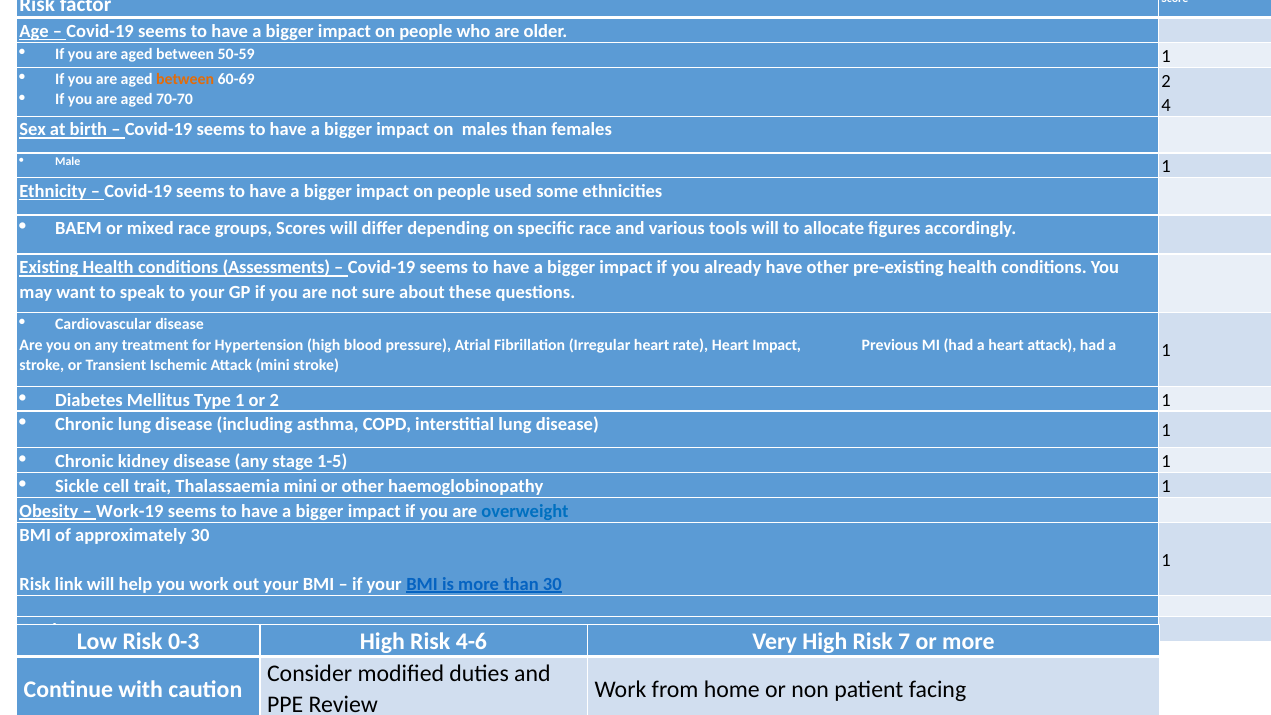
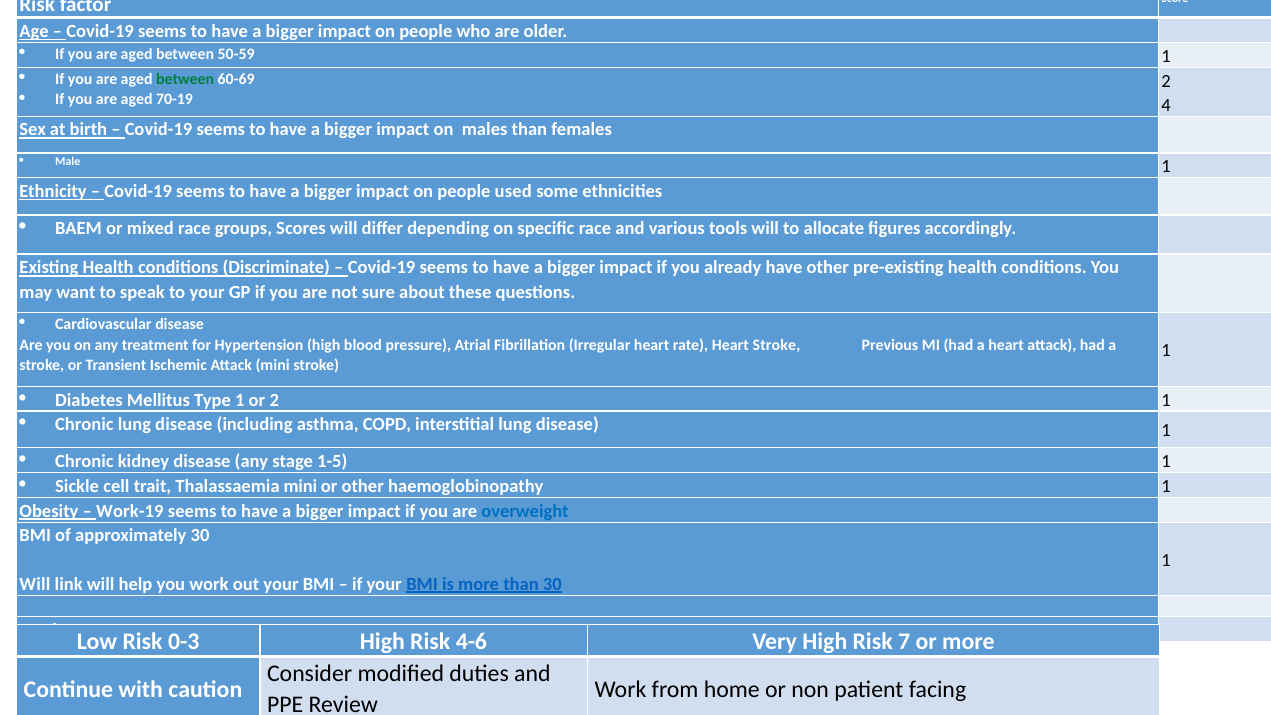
between colour: orange -> green (185, 79)
70-70: 70-70 -> 70-19 (175, 100)
Assessments: Assessments -> Discriminate (276, 268)
Heart Impact: Impact -> Stroke (777, 345)
Risk: Risk -> Will (35, 584)
